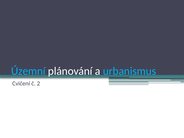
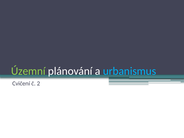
Územní colour: light blue -> light green (28, 71)
